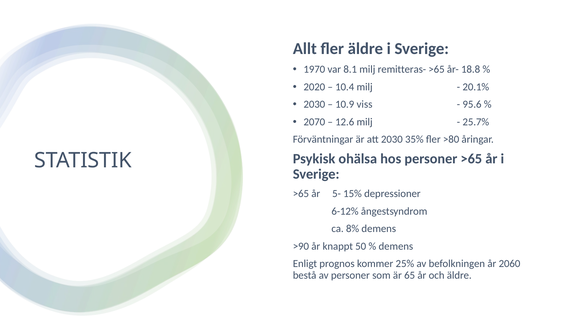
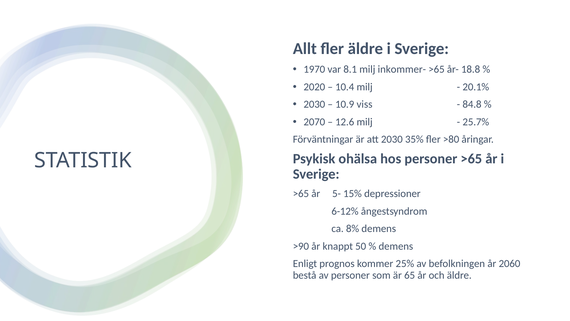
remitteras-: remitteras- -> inkommer- (402, 69)
95.6: 95.6 -> 84.8 (472, 104)
